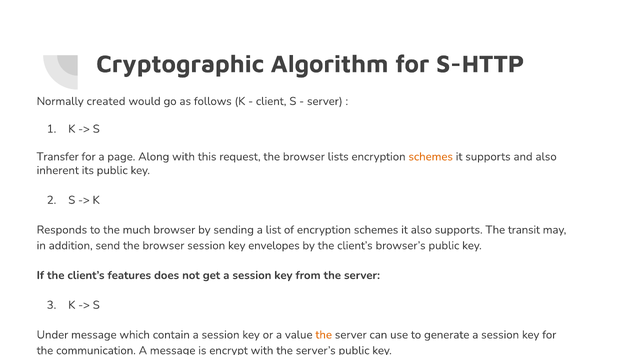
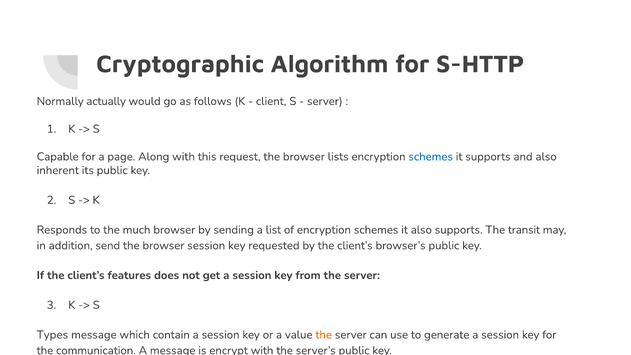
created: created -> actually (106, 101)
Transfer: Transfer -> Capable (58, 157)
schemes colour: orange -> blue (431, 157)
envelopes: envelopes -> requested (274, 245)
Under: Under -> Types (52, 335)
